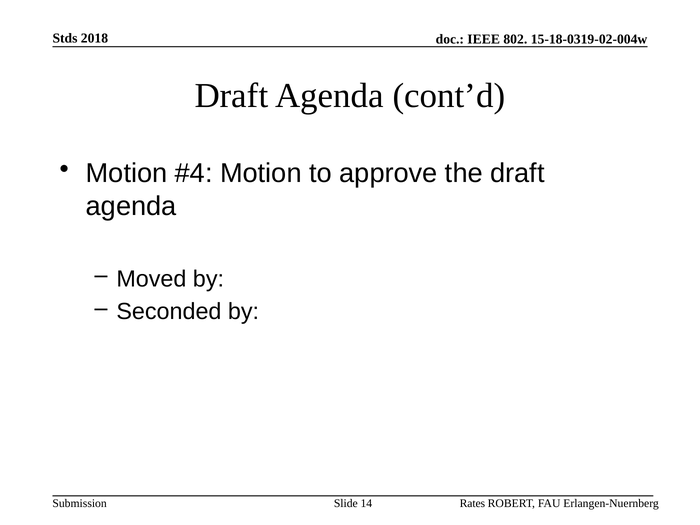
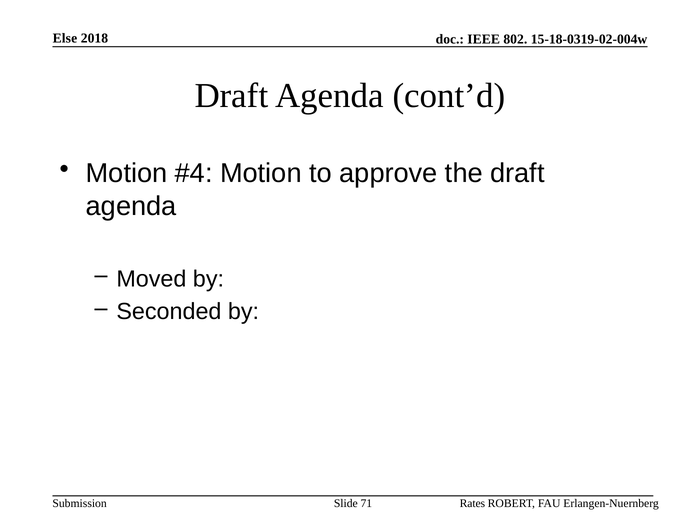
Stds: Stds -> Else (65, 38)
14: 14 -> 71 (366, 504)
